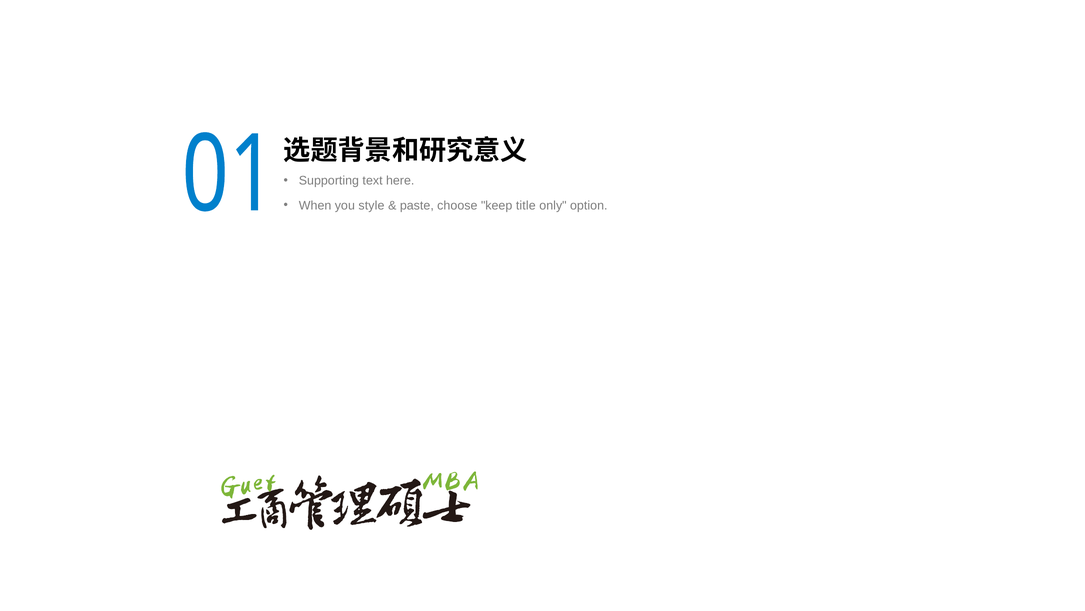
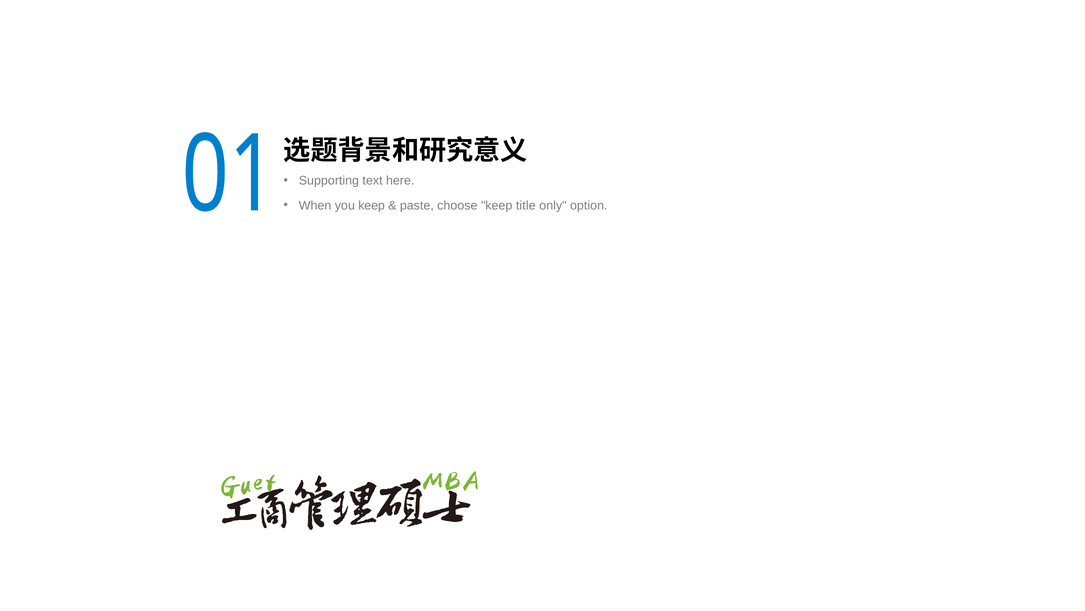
you style: style -> keep (372, 205)
